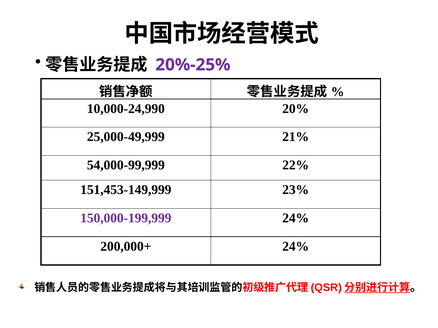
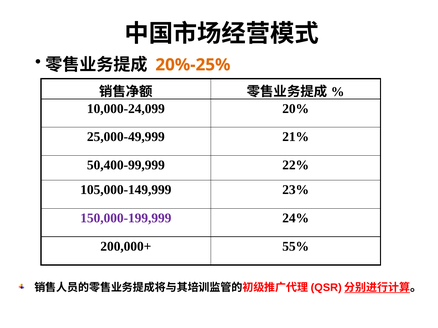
20%-25% colour: purple -> orange (193, 65)
10,000-24,990: 10,000-24,990 -> 10,000-24,099 (126, 109)
54,000-99,999: 54,000-99,999 -> 50,400-99,999 (126, 165)
151,453-149,999: 151,453-149,999 -> 105,000-149,999 (126, 190)
200,000+ 24%: 24% -> 55% (296, 247)
